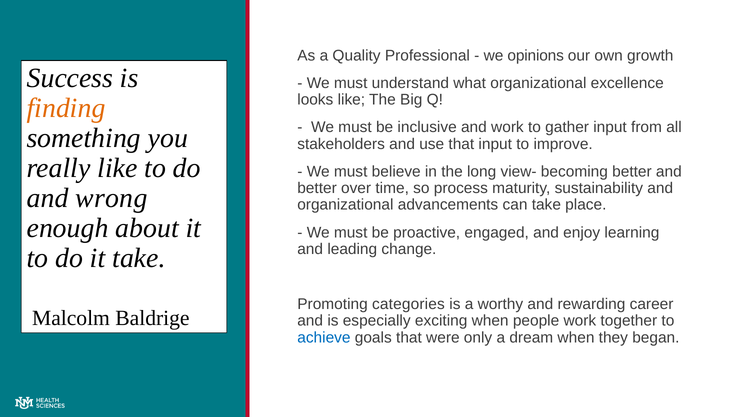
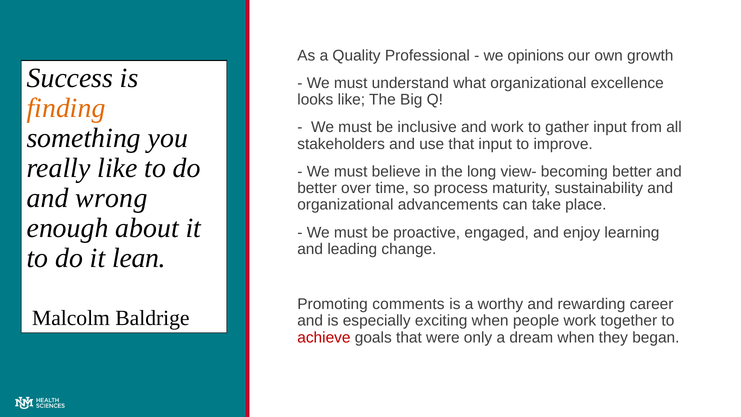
it take: take -> lean (139, 258)
categories: categories -> comments (408, 304)
achieve colour: blue -> red (324, 337)
